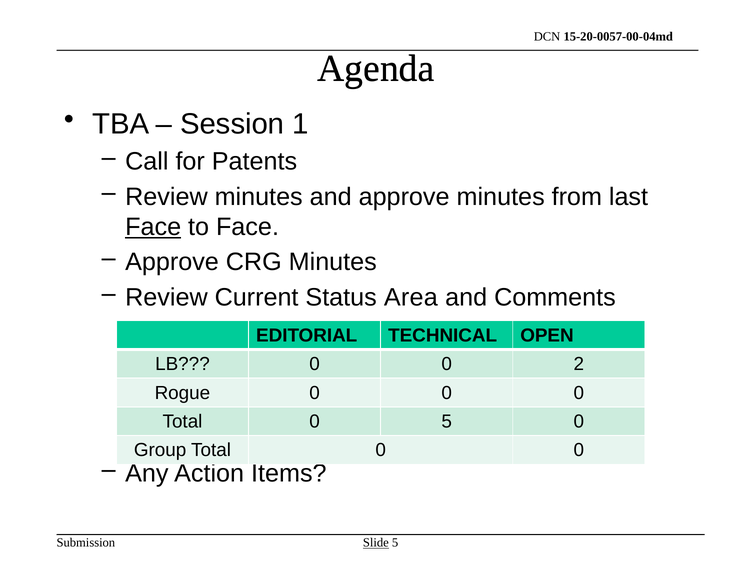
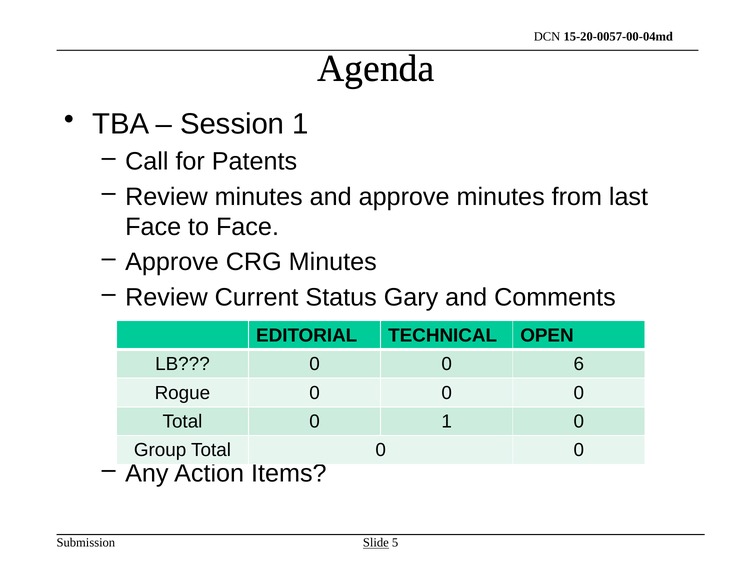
Face underline: present -> none (153, 227)
Area: Area -> Gary (411, 297)
2: 2 -> 6 (579, 364)
0 5: 5 -> 1 (447, 422)
